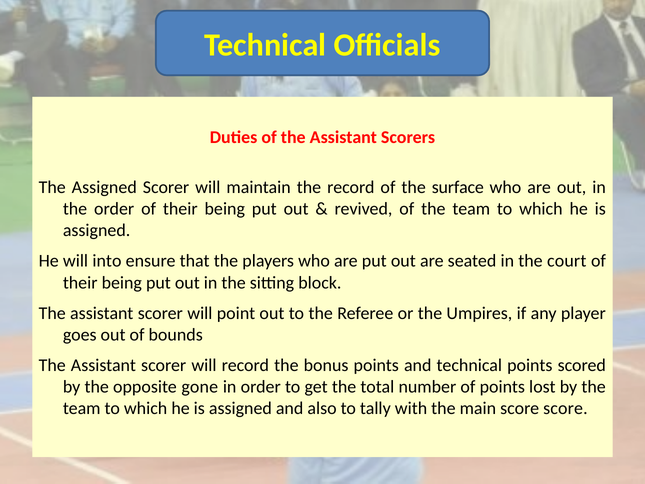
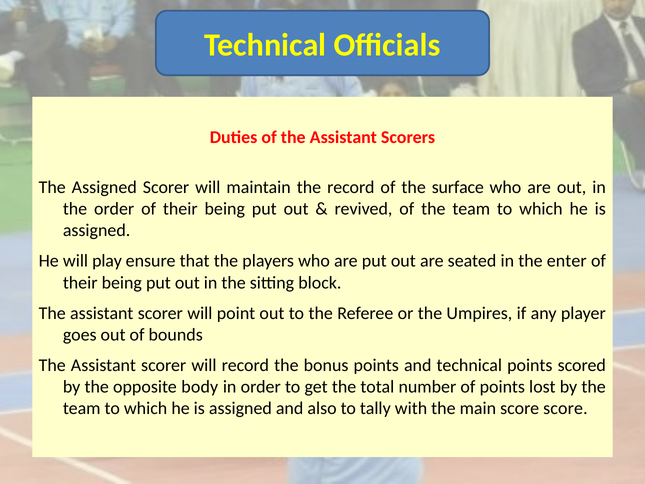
into: into -> play (107, 261)
court: court -> enter (567, 261)
gone: gone -> body (200, 387)
